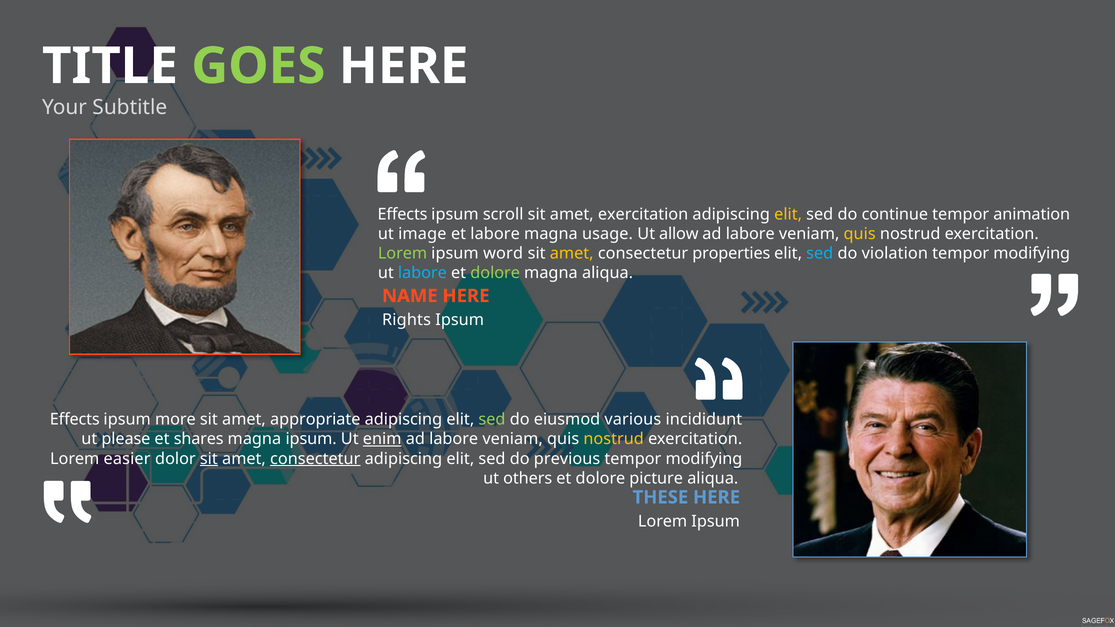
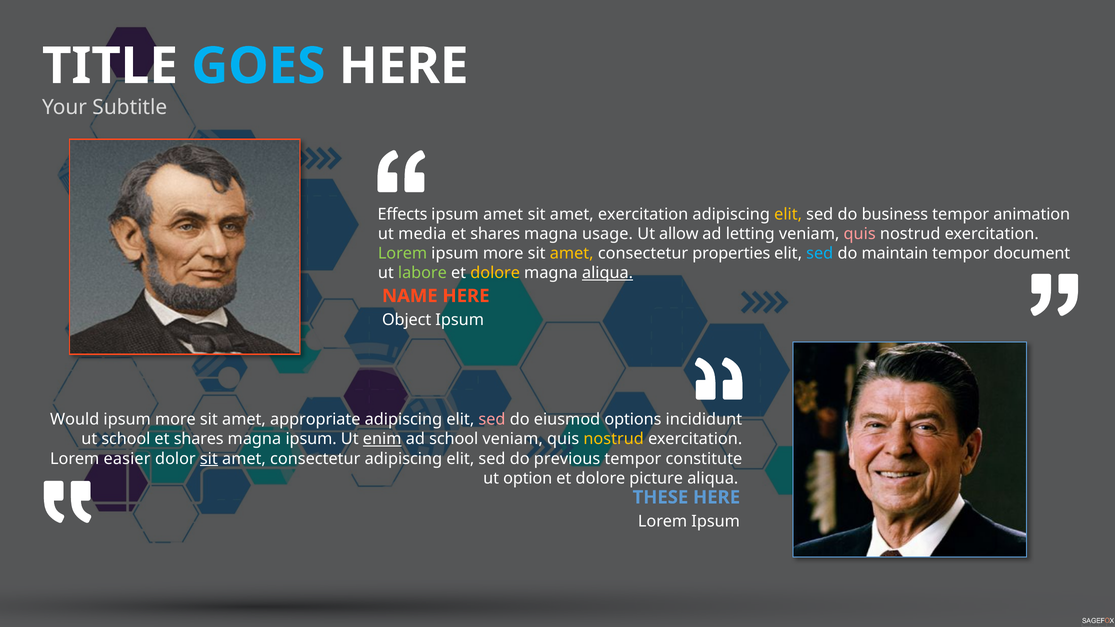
GOES colour: light green -> light blue (258, 66)
ipsum scroll: scroll -> amet (503, 214)
continue: continue -> business (895, 214)
image: image -> media (422, 234)
labore: labore -> shares (495, 234)
labore: labore -> letting (750, 234)
quis colour: yellow -> pink (860, 234)
word: word -> more (503, 253)
violation: violation -> maintain (895, 253)
modifying: modifying -> document (1032, 253)
labore colour: light blue -> light green (422, 273)
dolore colour: light green -> yellow (495, 273)
aliqua underline: none -> present (608, 273)
Rights: Rights -> Object (407, 320)
Effects: Effects -> Would (75, 420)
sed colour: light green -> pink (492, 420)
various: various -> options (633, 420)
ut please: please -> school (126, 439)
labore: labore -> school (454, 439)
consectetur underline: present -> none (315, 459)
modifying: modifying -> constitute (704, 459)
others: others -> option (528, 478)
